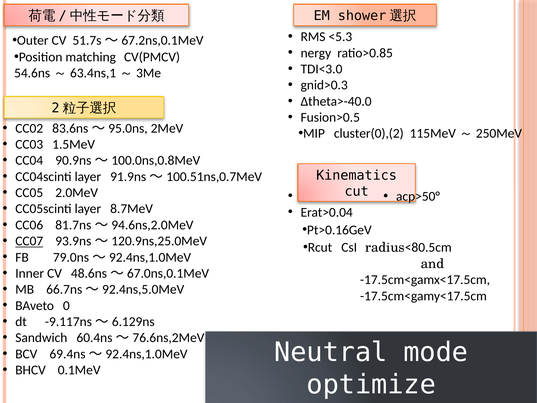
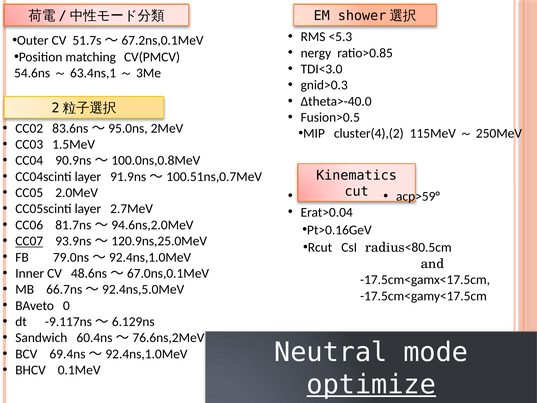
cluster(0),(2: cluster(0),(2 -> cluster(4),(2 (369, 133)
acp>50°: acp>50° -> acp>59° (418, 196)
8.7MeV: 8.7MeV -> 2.7MeV (132, 209)
optimize underline: none -> present (371, 384)
